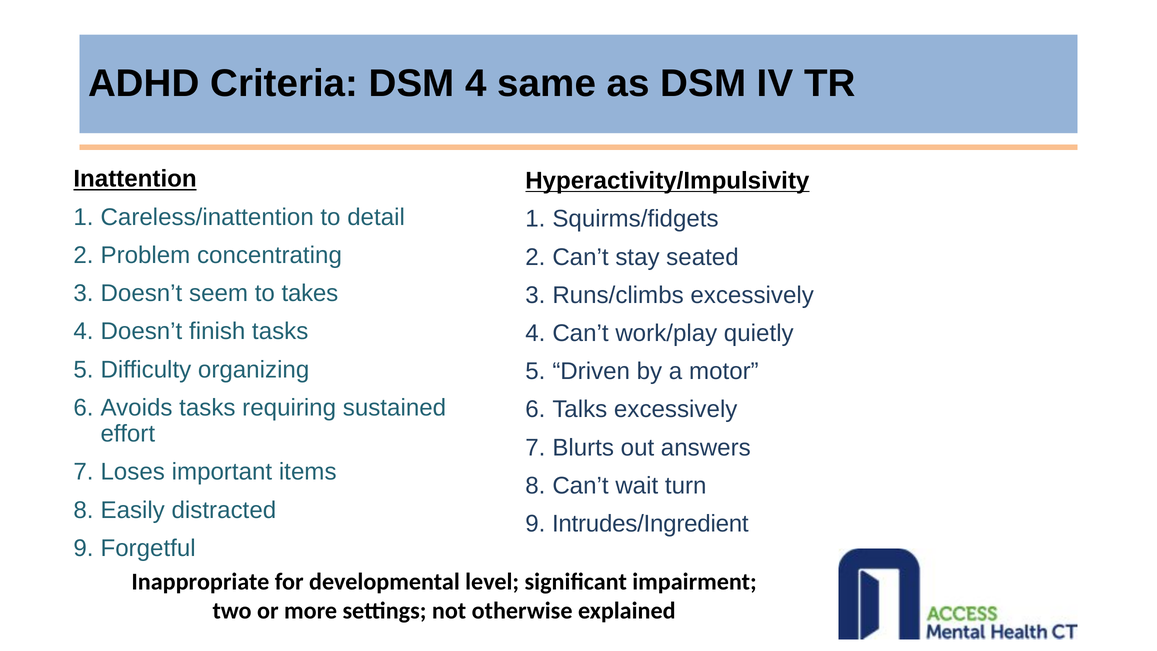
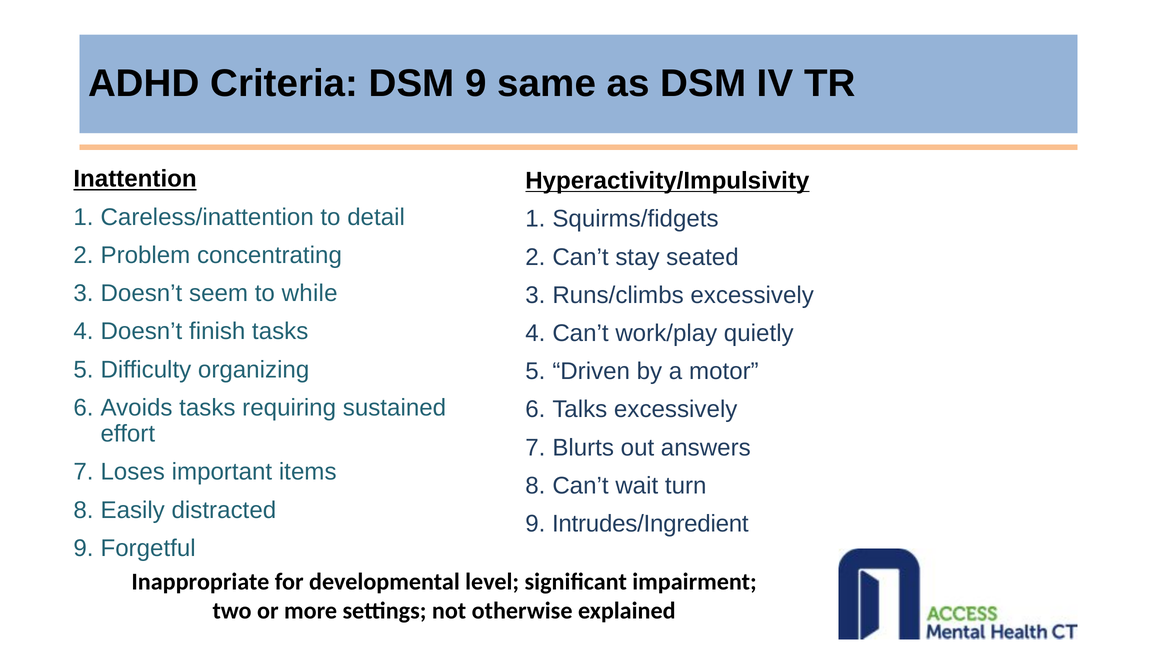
DSM 4: 4 -> 9 (476, 84)
takes: takes -> while (310, 293)
